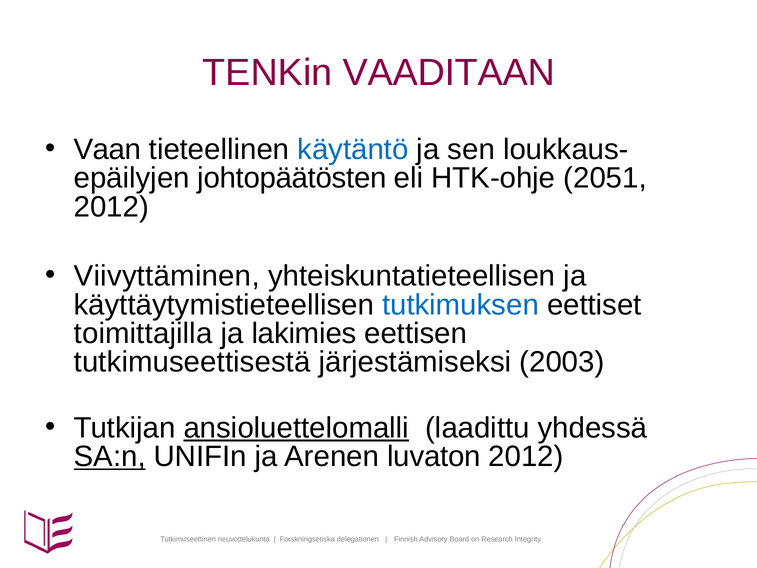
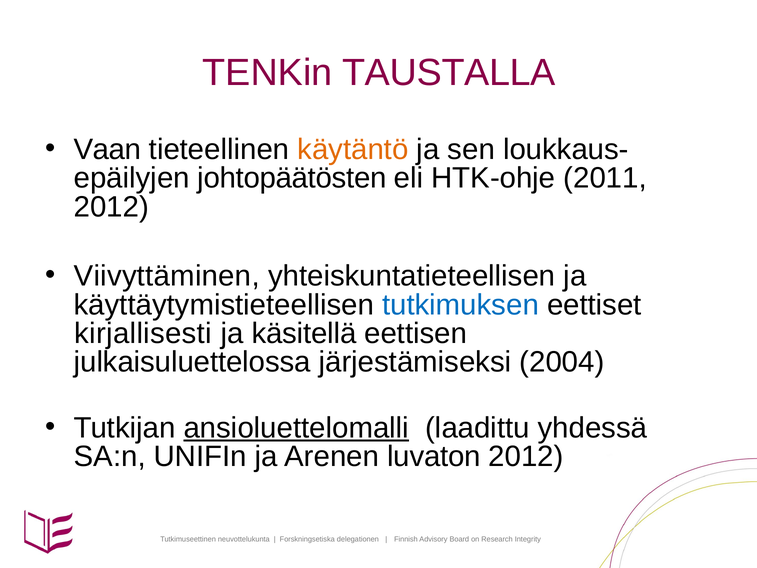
VAADITAAN: VAADITAAN -> TAUSTALLA (449, 73)
käytäntö colour: blue -> orange (353, 149)
2051: 2051 -> 2011 (605, 178)
toimittajilla: toimittajilla -> kirjallisesti (143, 333)
lakimies: lakimies -> käsitellä (304, 333)
tutkimuseettisestä: tutkimuseettisestä -> julkaisuluettelossa (192, 362)
2003: 2003 -> 2004 (562, 362)
SA:n underline: present -> none (110, 456)
